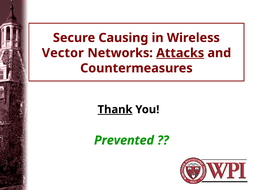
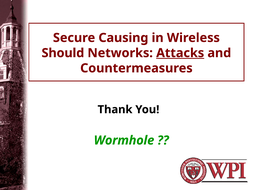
Vector: Vector -> Should (63, 53)
Thank underline: present -> none (115, 109)
Prevented: Prevented -> Wormhole (124, 140)
